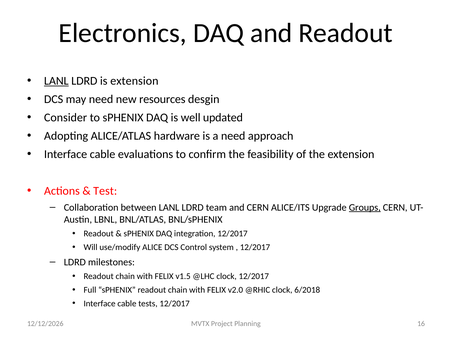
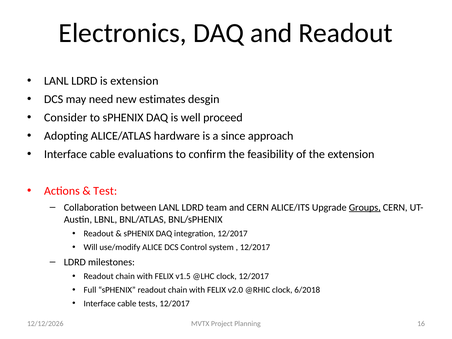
LANL underline: present -> none (56, 81)
resources: resources -> estimates (162, 99)
updated: updated -> proceed (223, 118)
a need: need -> since (233, 136)
